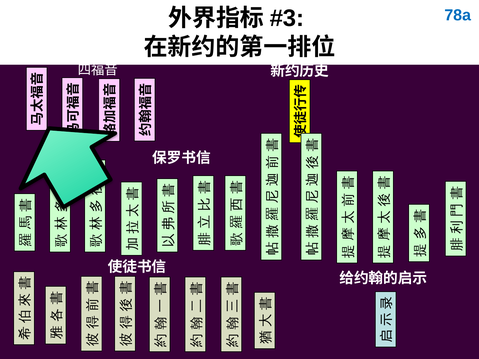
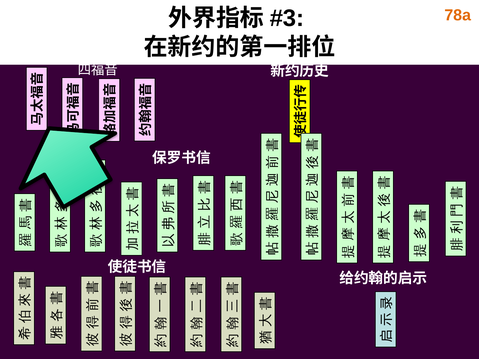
78a colour: blue -> orange (458, 15)
